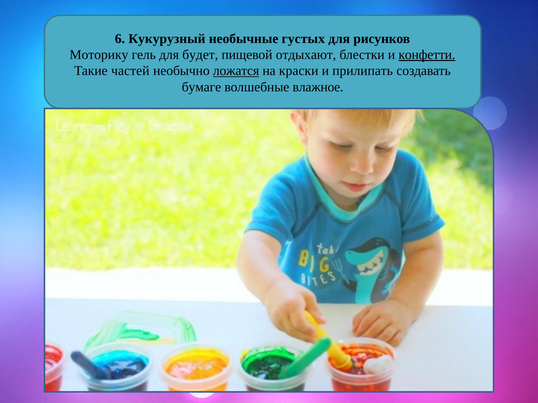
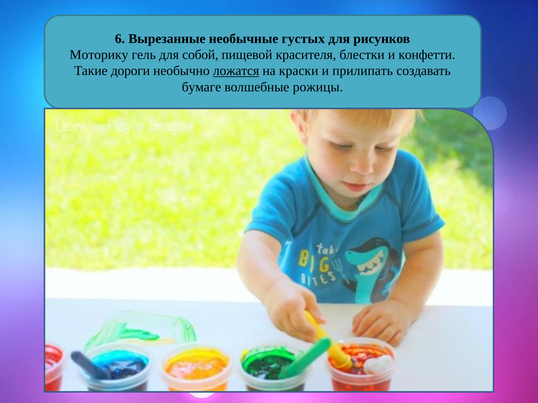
Кукурузный: Кукурузный -> Вырезанные (167, 39)
будет: будет -> собой (200, 55)
отдыхают: отдыхают -> красителя (306, 55)
конфетти underline: present -> none (427, 55)
частей: частей -> дороги (130, 71)
влажное: влажное -> рожицы (318, 87)
